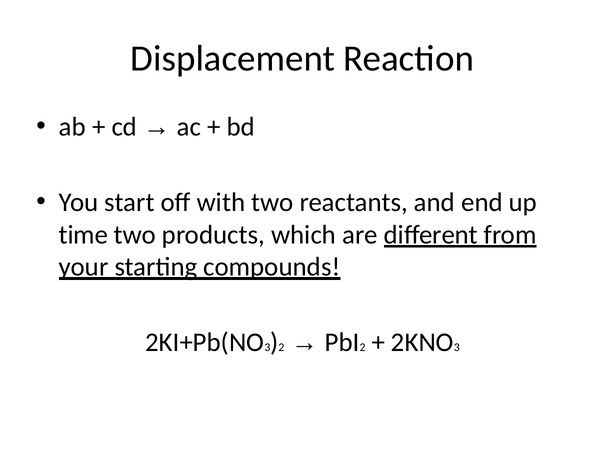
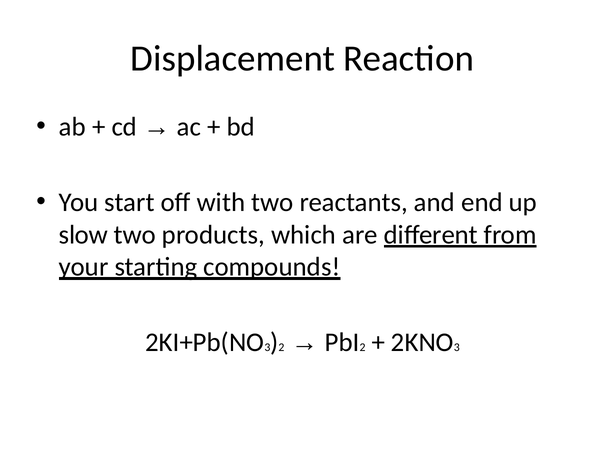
time: time -> slow (83, 235)
